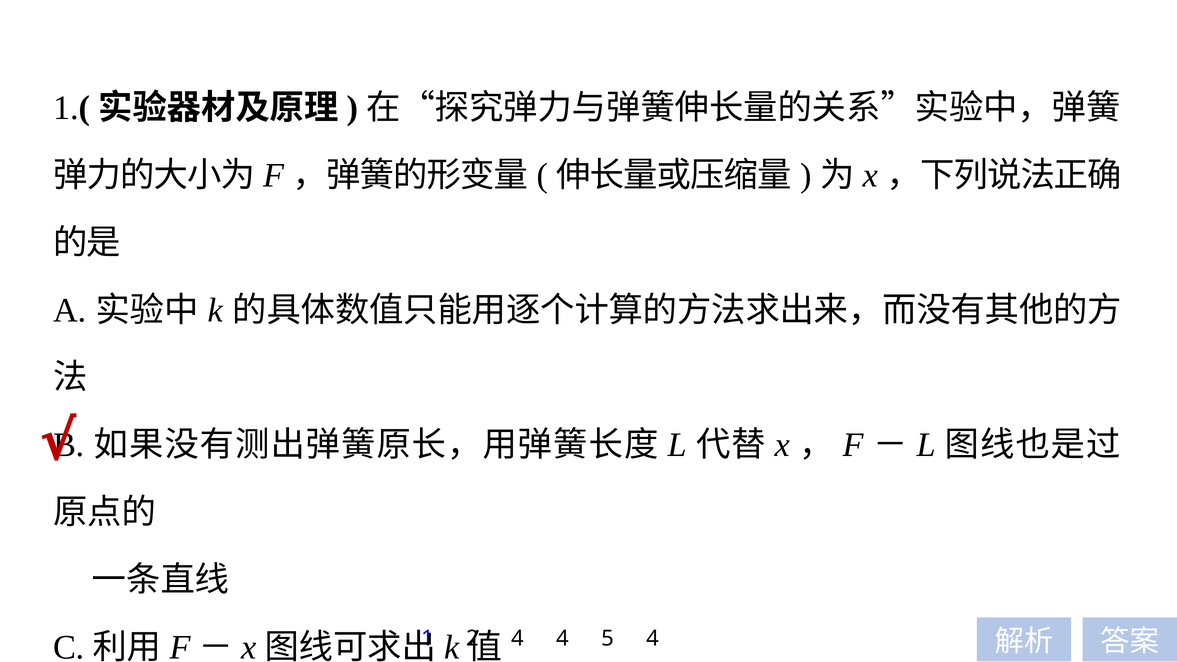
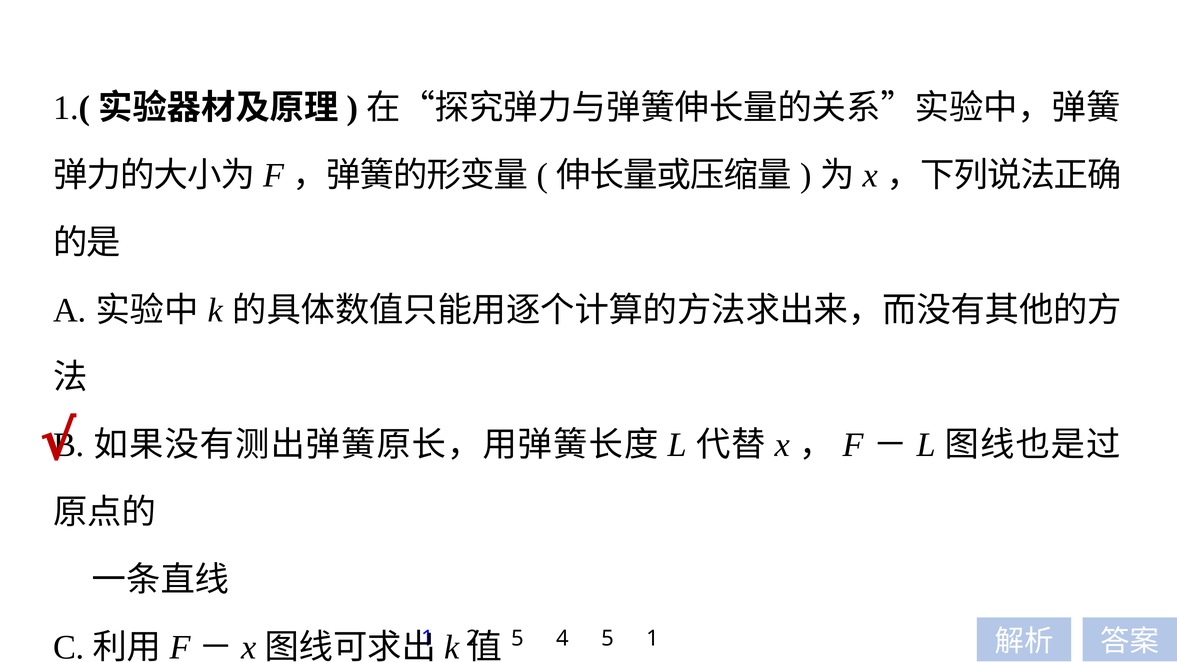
4: 4 -> 5 (517, 639)
5 4: 4 -> 1 (653, 639)
